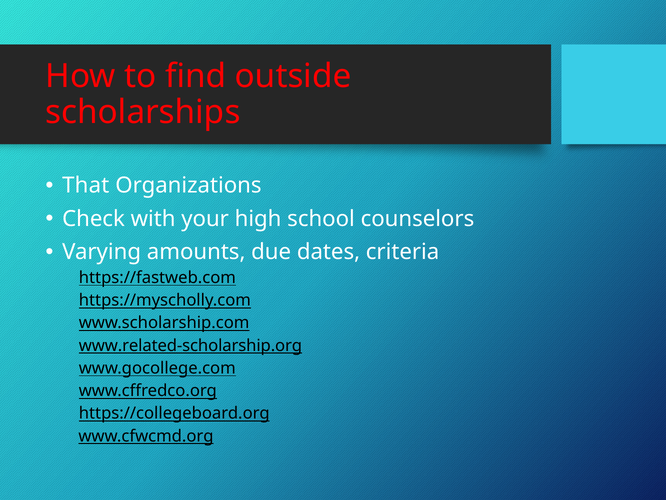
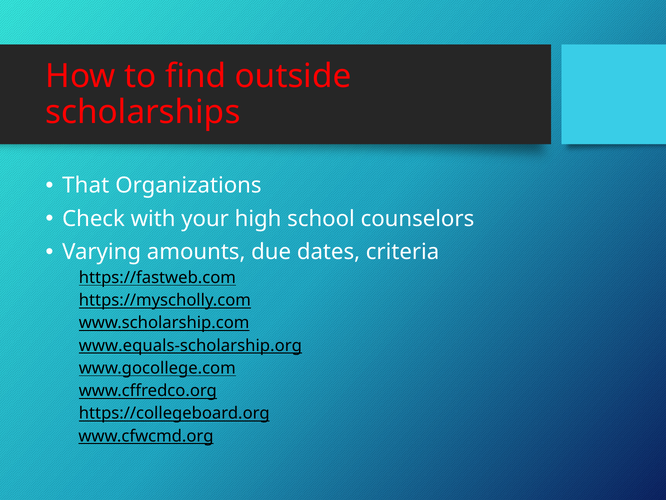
www.related-scholarship.org: www.related-scholarship.org -> www.equals-scholarship.org (190, 345)
